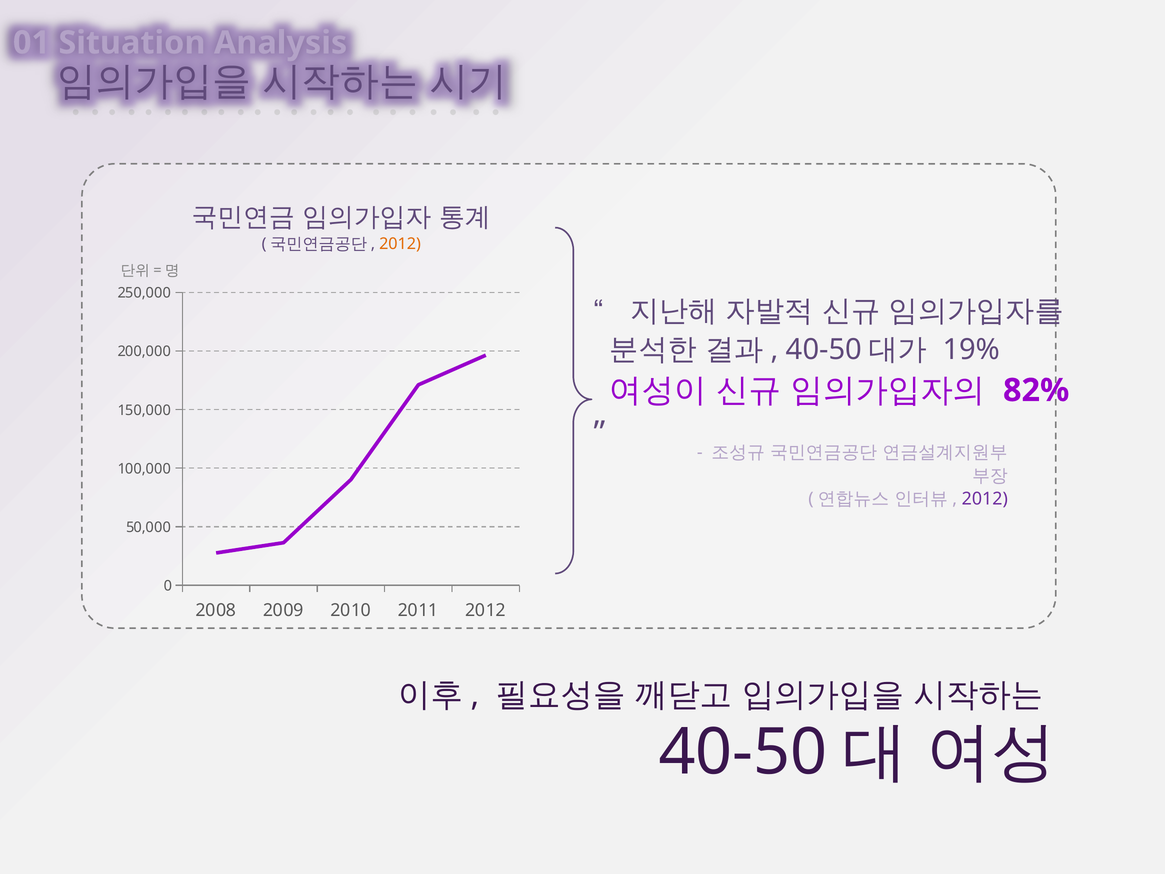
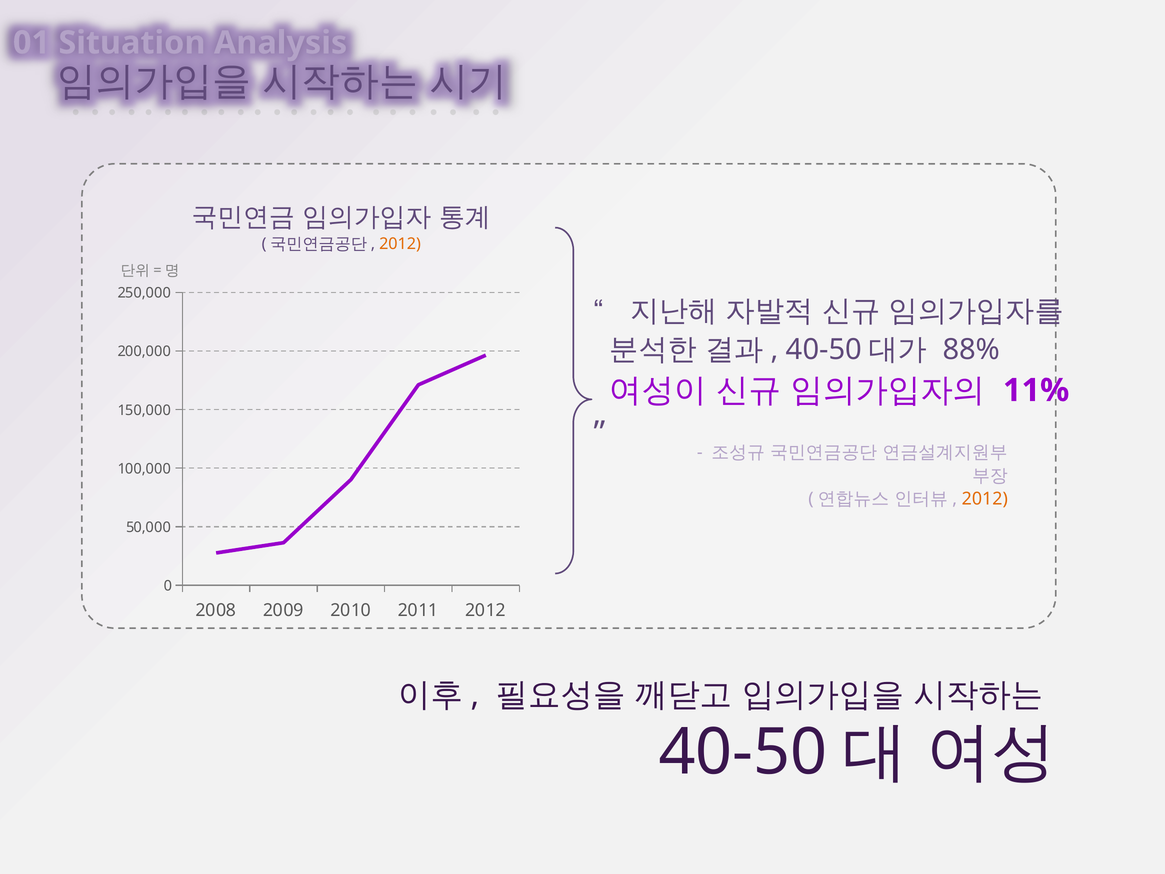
19%: 19% -> 88% (971, 349)
82%: 82% -> 11% (1036, 390)
2012 colour: purple -> orange (985, 499)
